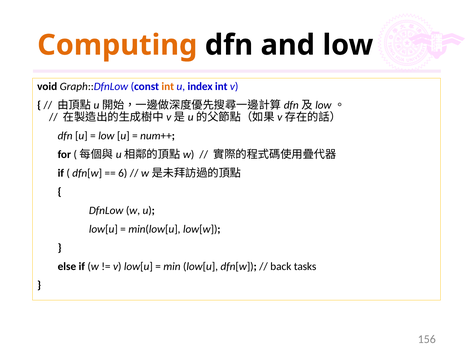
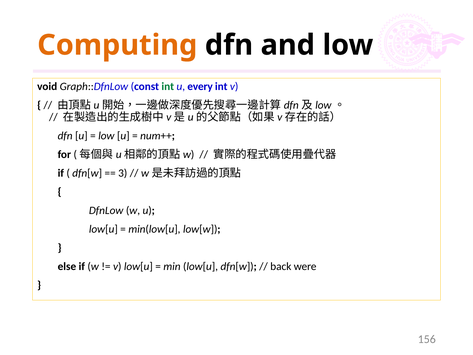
int colour: orange -> green (168, 86)
index: index -> every (200, 86)
6: 6 -> 3 (123, 173)
tasks: tasks -> were (305, 266)
